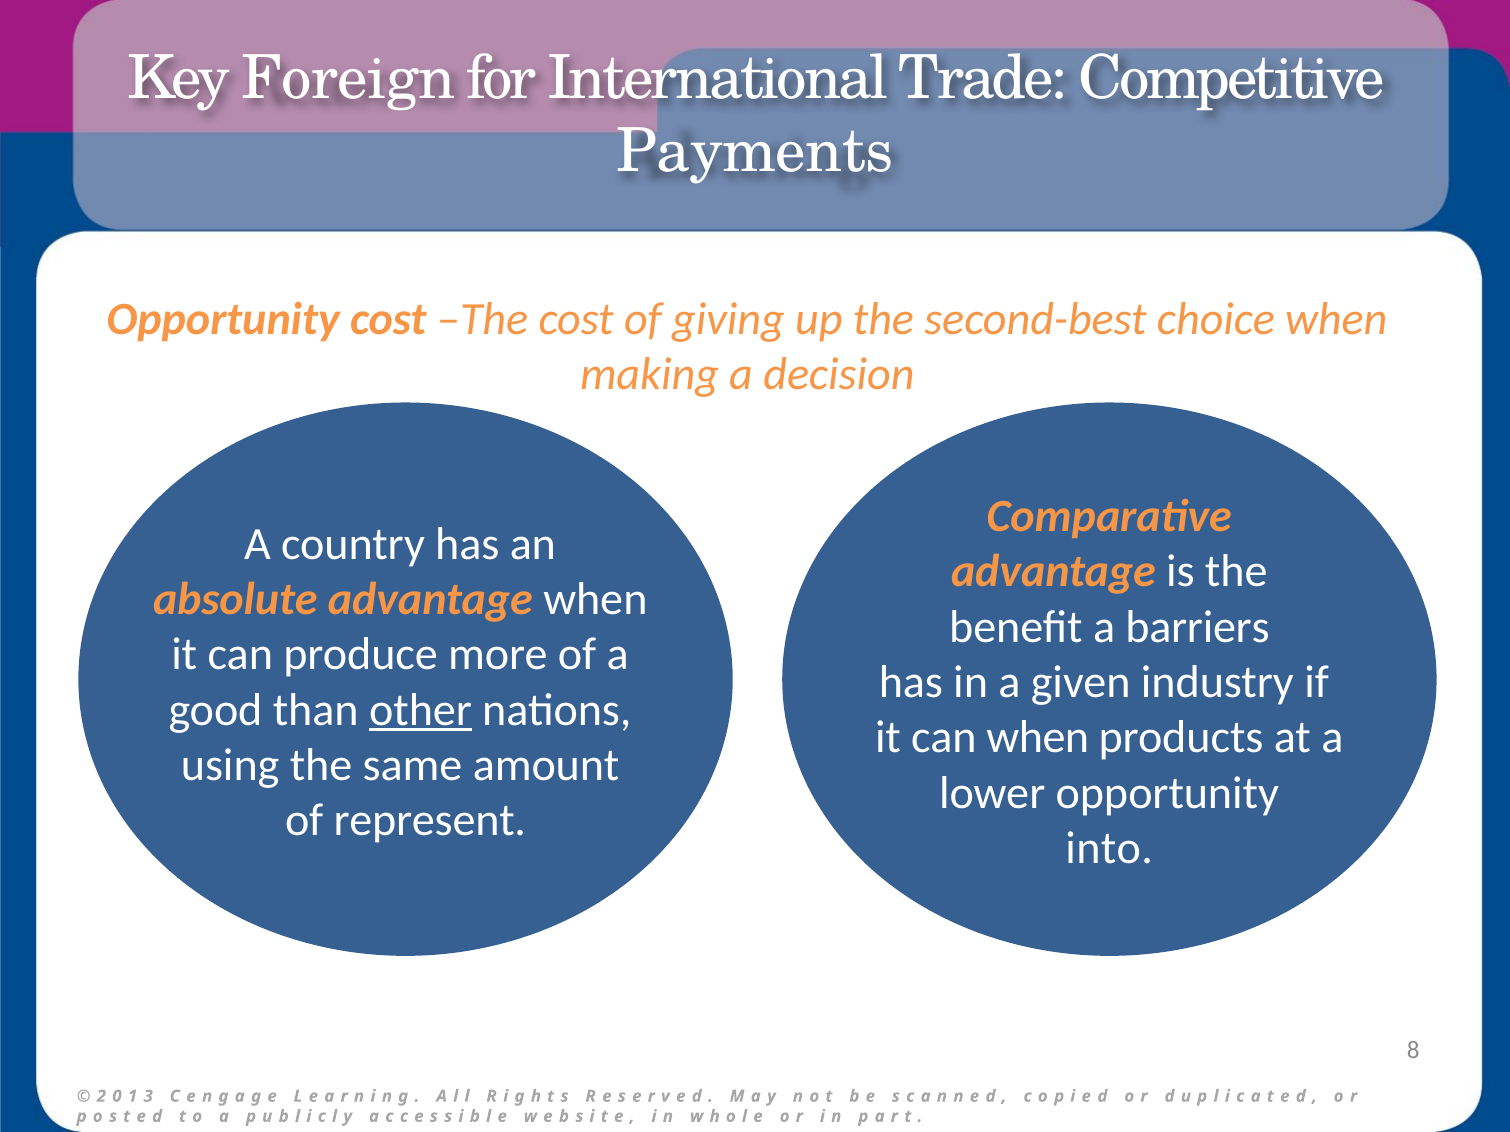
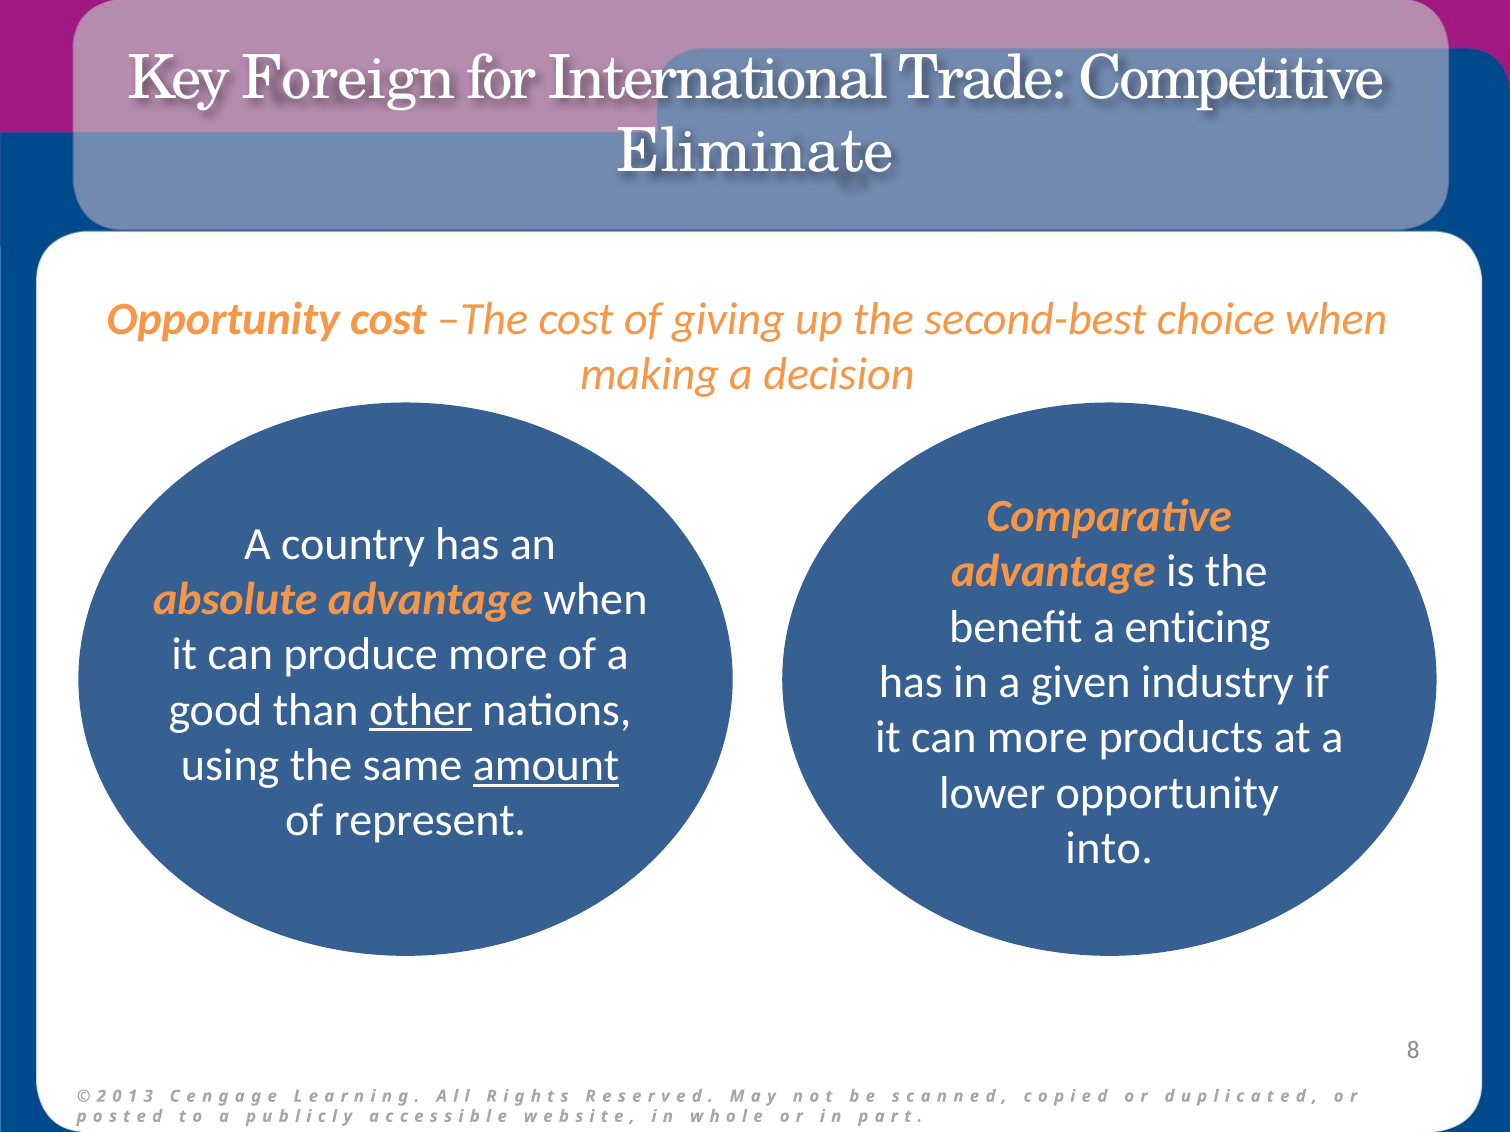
Payments: Payments -> Eliminate (755, 152)
barriers: barriers -> enticing (1198, 627)
can when: when -> more (1037, 738)
amount underline: none -> present (546, 766)
